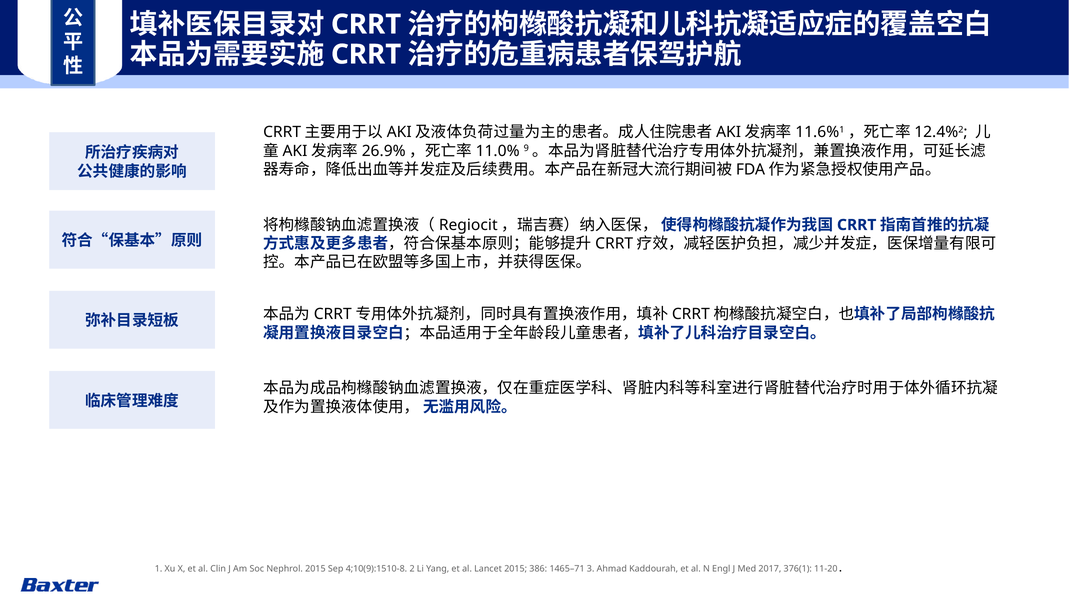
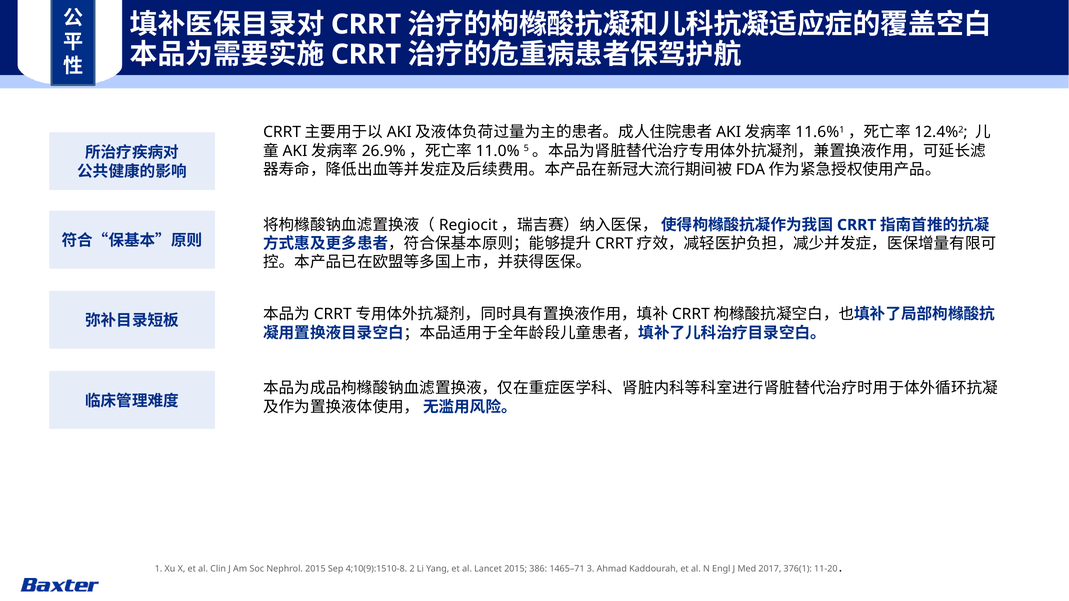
9: 9 -> 5 (526, 149)
